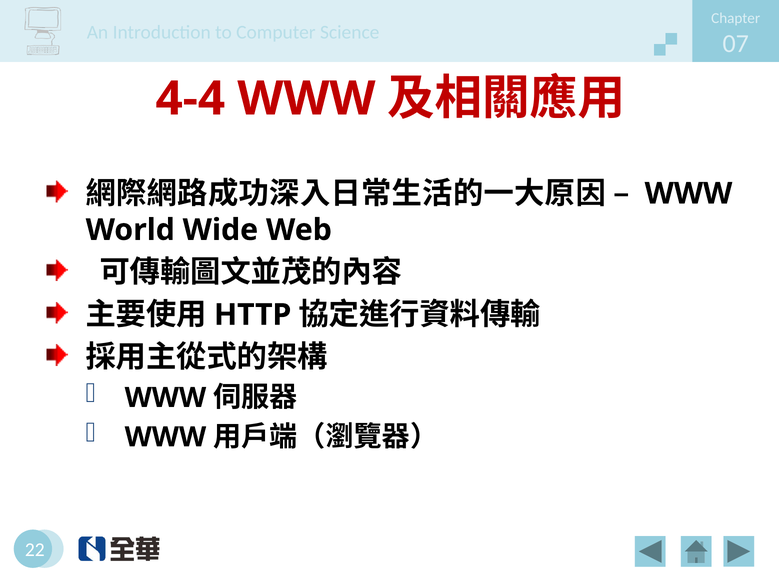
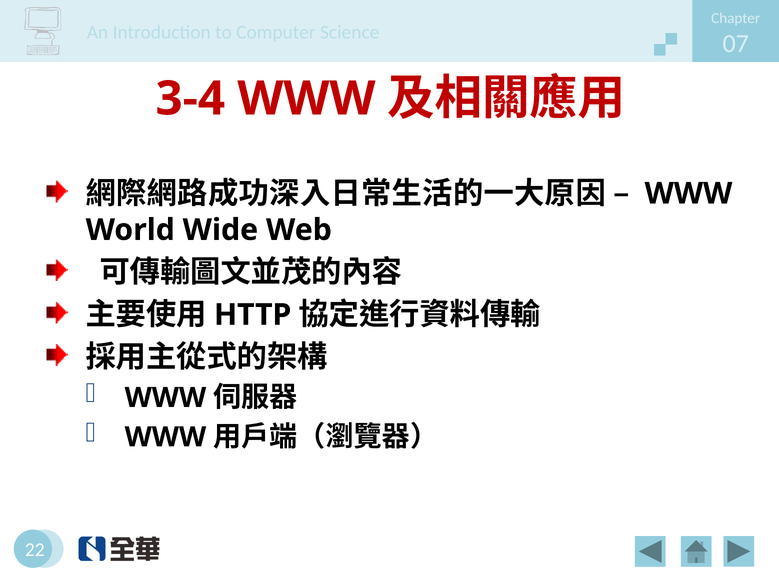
4-4: 4-4 -> 3-4 (190, 99)
